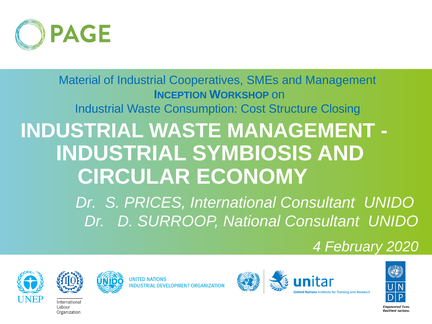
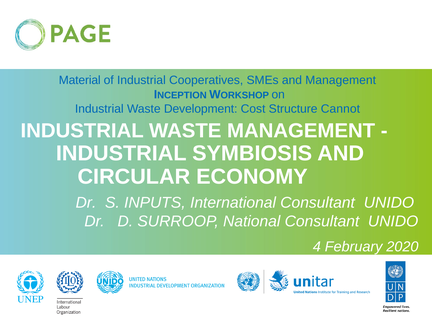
Consumption: Consumption -> Development (201, 109)
Closing: Closing -> Cannot (340, 109)
PRICES: PRICES -> INPUTS (155, 203)
